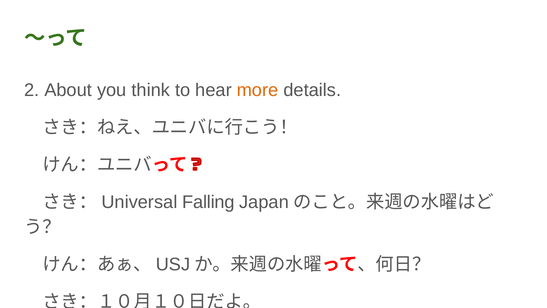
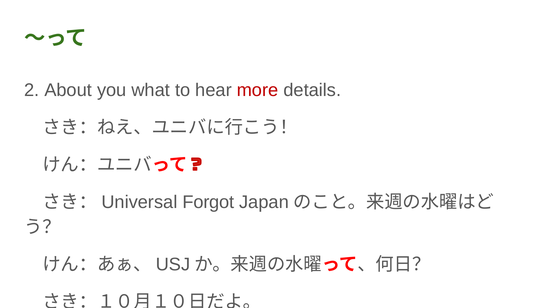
think: think -> what (151, 90)
more colour: orange -> red (258, 90)
Falling: Falling -> Forgot (208, 202)
